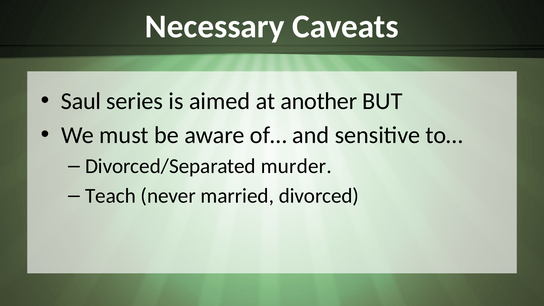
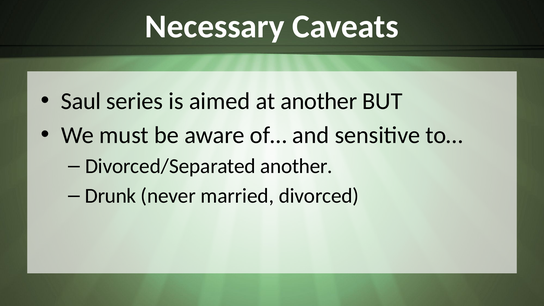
Divorced/Separated murder: murder -> another (296, 166)
Teach: Teach -> Drunk (111, 196)
